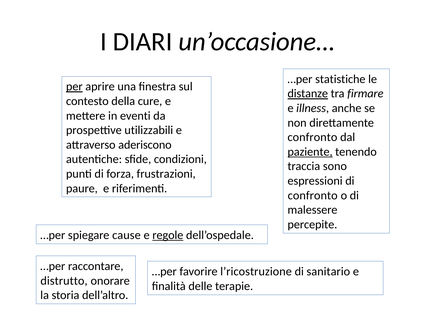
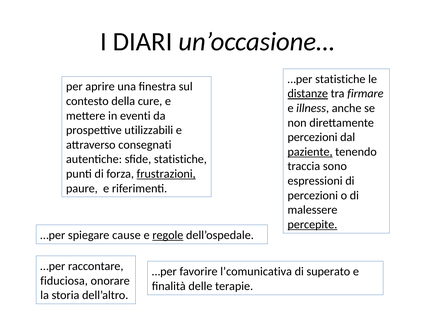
per underline: present -> none (74, 87)
confronto: confronto -> percezioni (313, 137)
aderiscono: aderiscono -> consegnati (145, 145)
sfide condizioni: condizioni -> statistiche (180, 159)
frustrazioni underline: none -> present (166, 174)
confronto: confronto -> percezioni (313, 195)
percepite underline: none -> present (312, 224)
l’ricostruzione: l’ricostruzione -> l’comunicativa (256, 272)
sanitario: sanitario -> superato (328, 272)
distrutto: distrutto -> fiduciosa (64, 281)
